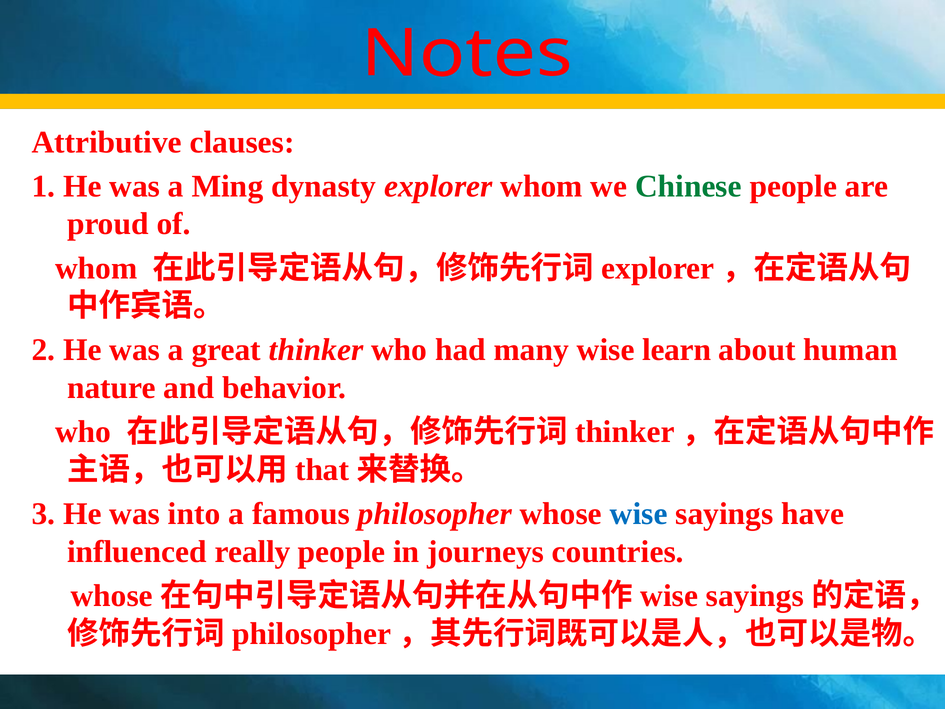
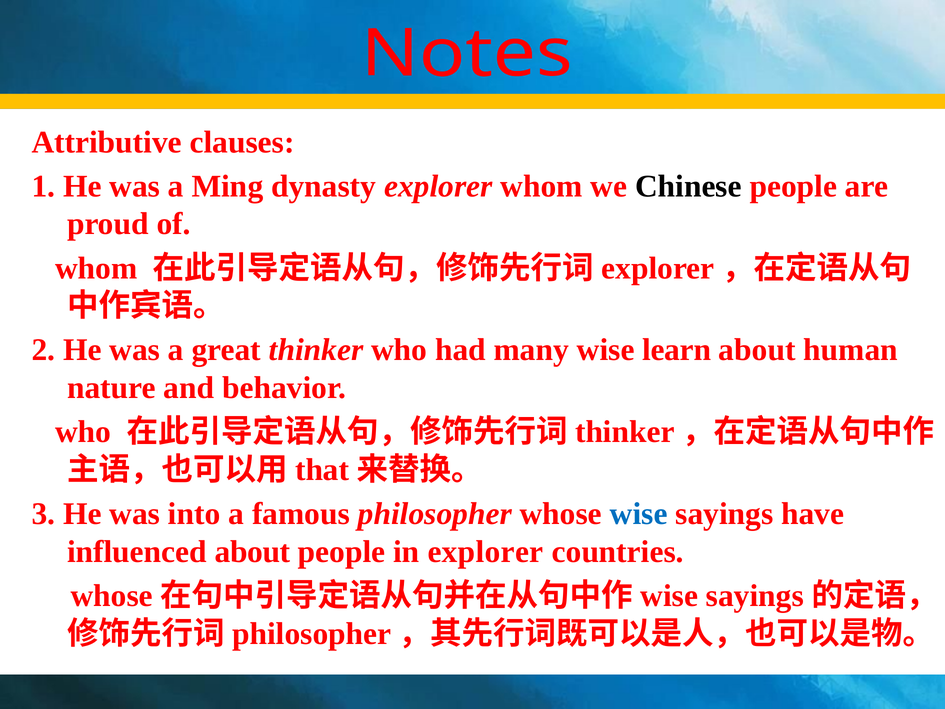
Chinese colour: green -> black (688, 186)
influenced really: really -> about (253, 552)
in journeys: journeys -> explorer (486, 552)
